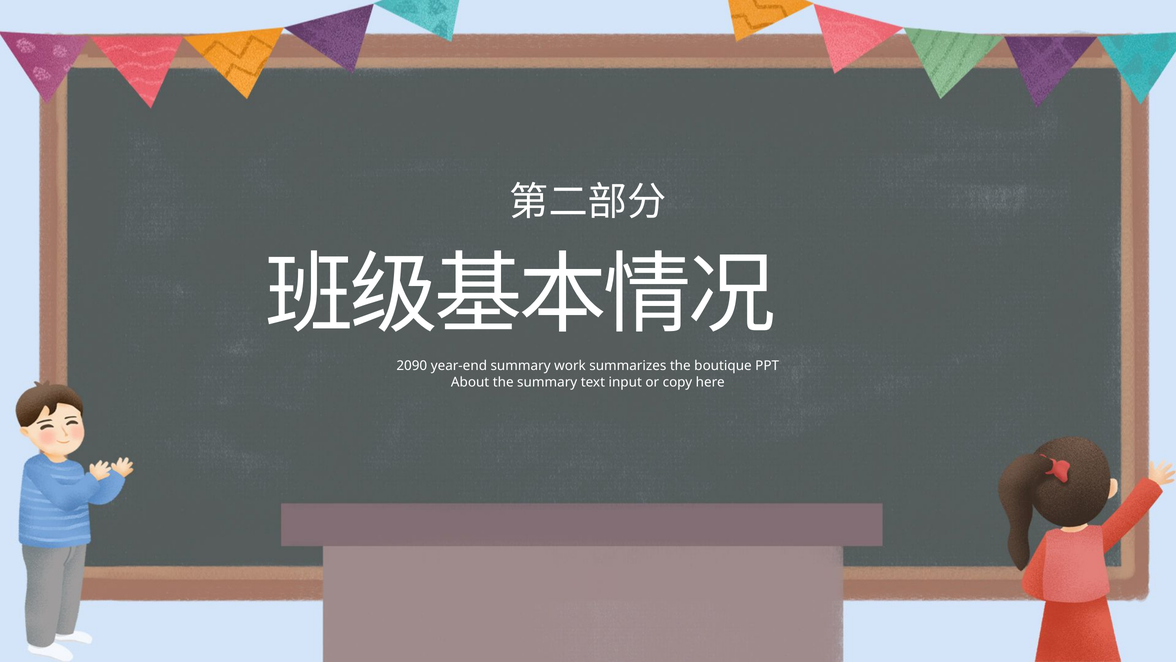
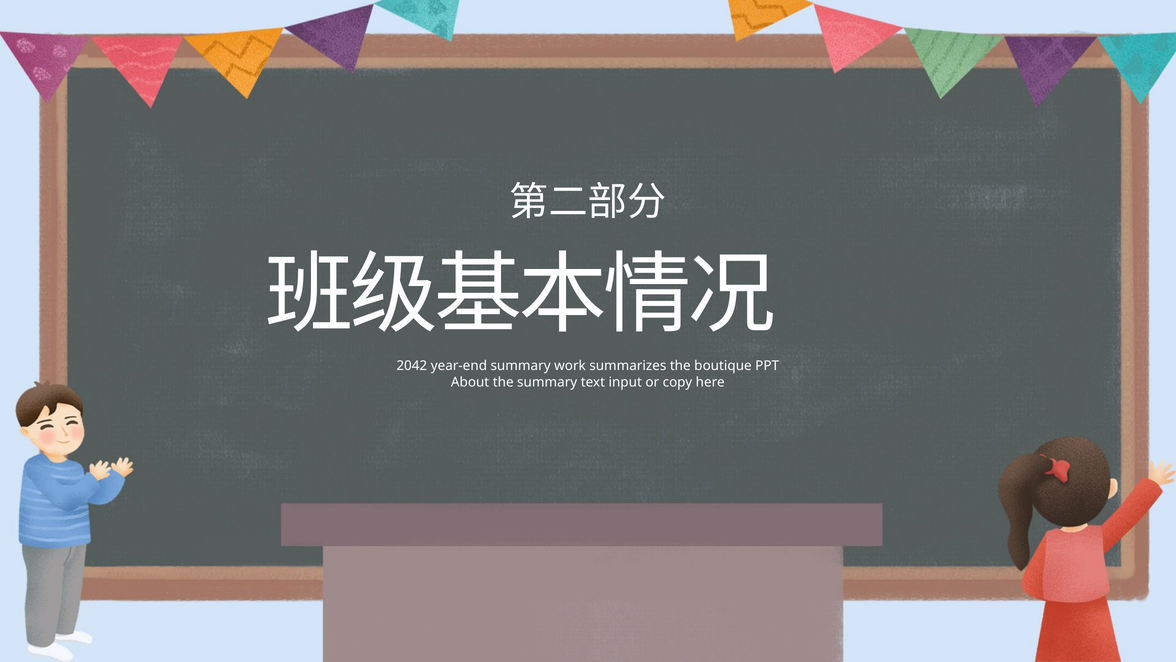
2090: 2090 -> 2042 (412, 366)
